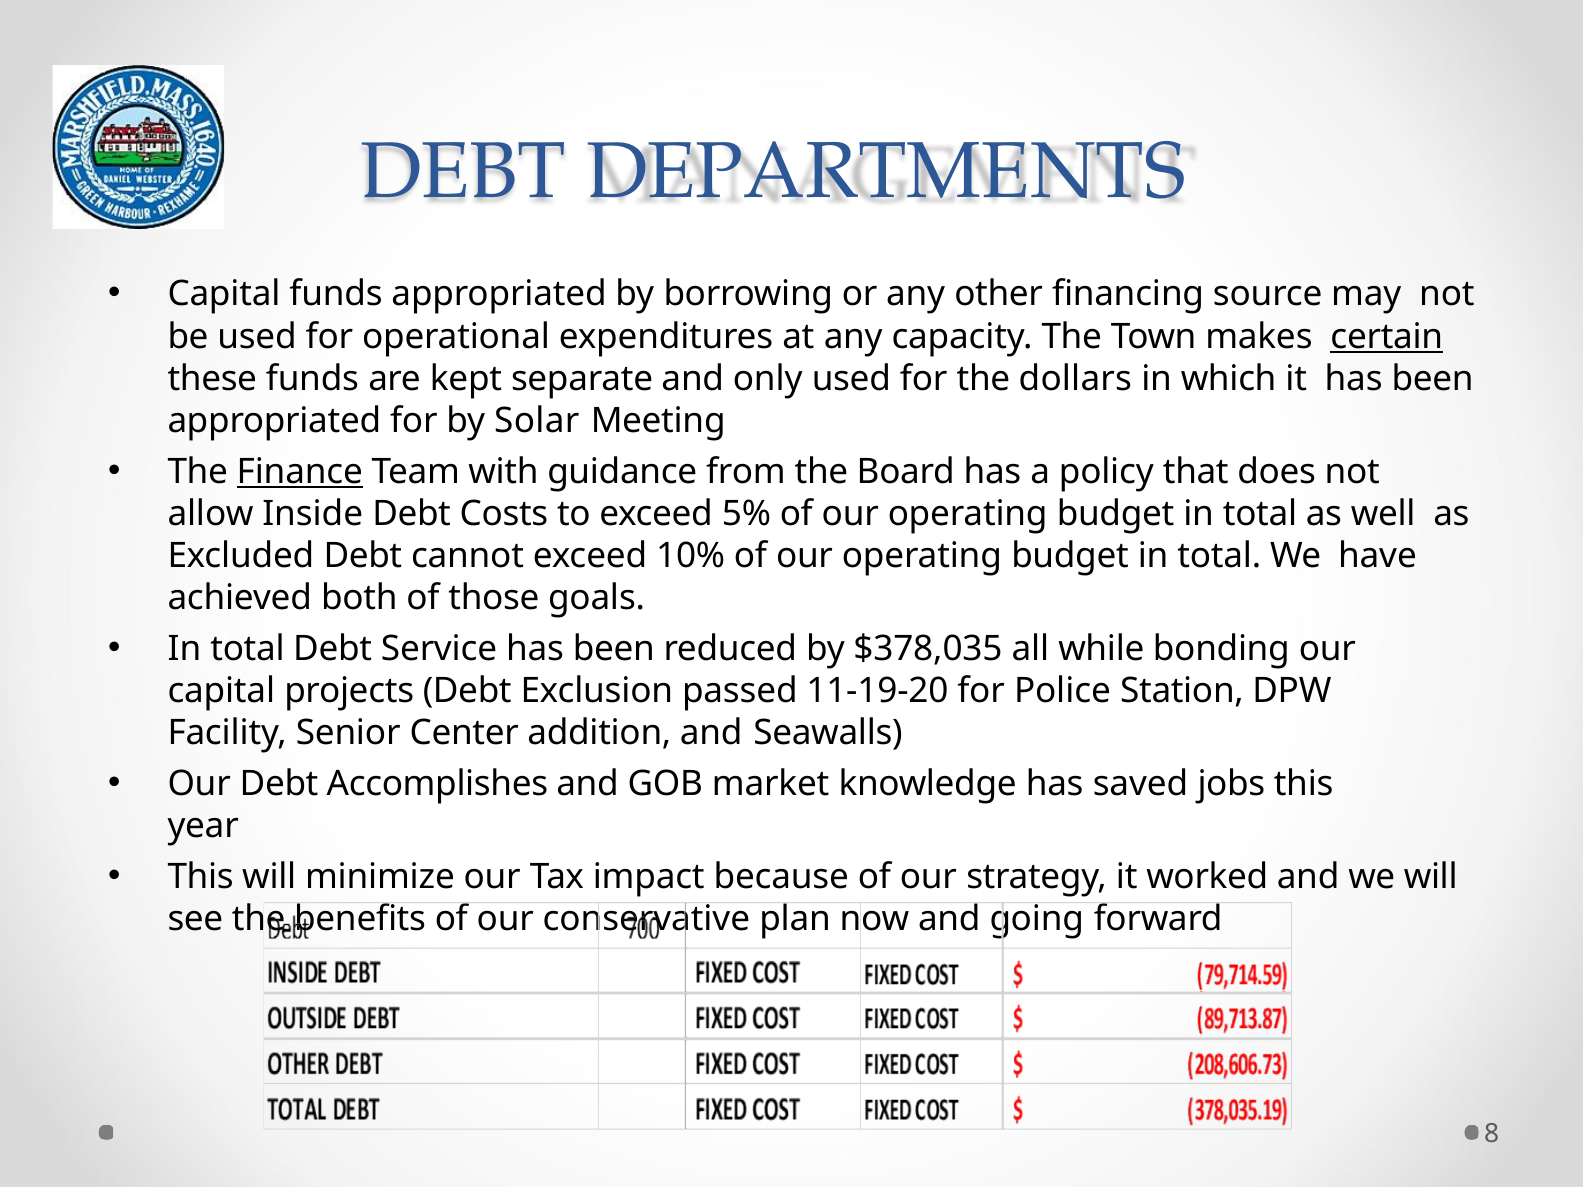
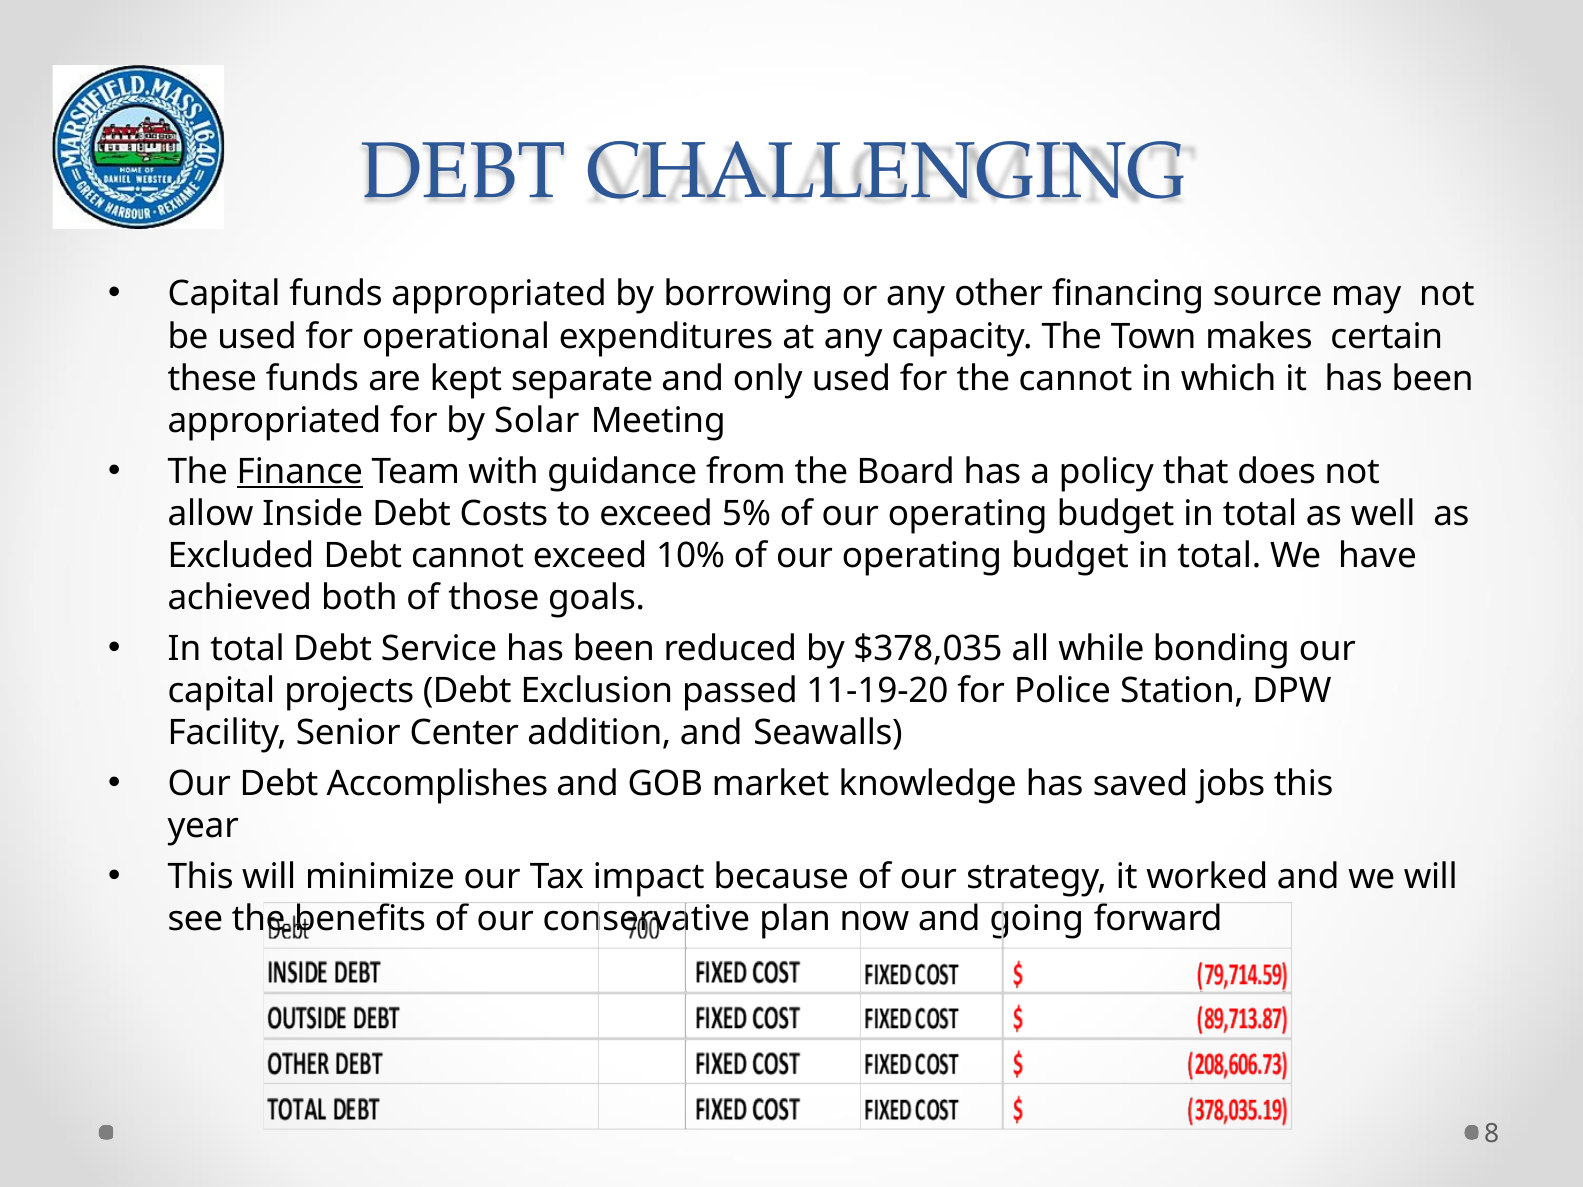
DEPARTMENTS: DEPARTMENTS -> CHALLENGING (886, 172)
certain underline: present -> none (1387, 337)
the dollars: dollars -> cannot (1075, 379)
